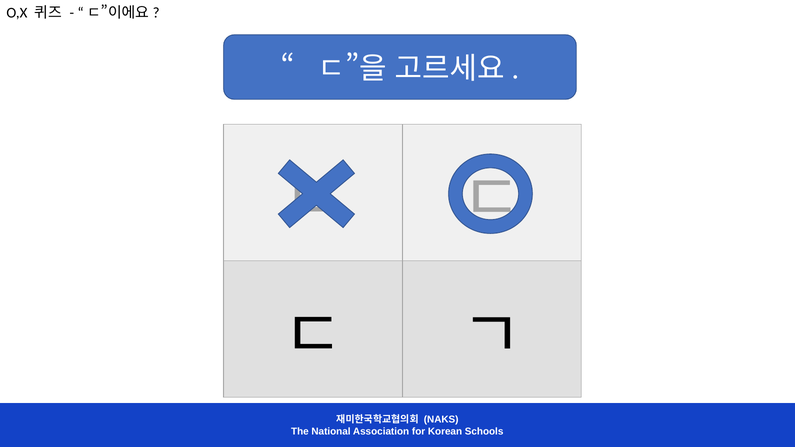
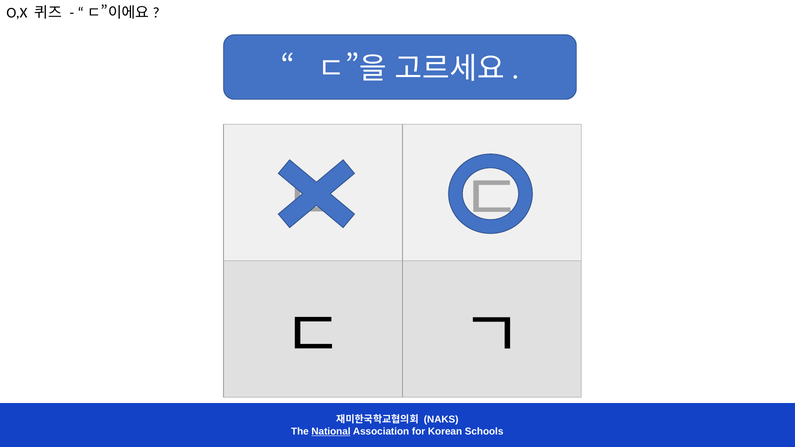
National underline: none -> present (331, 432)
